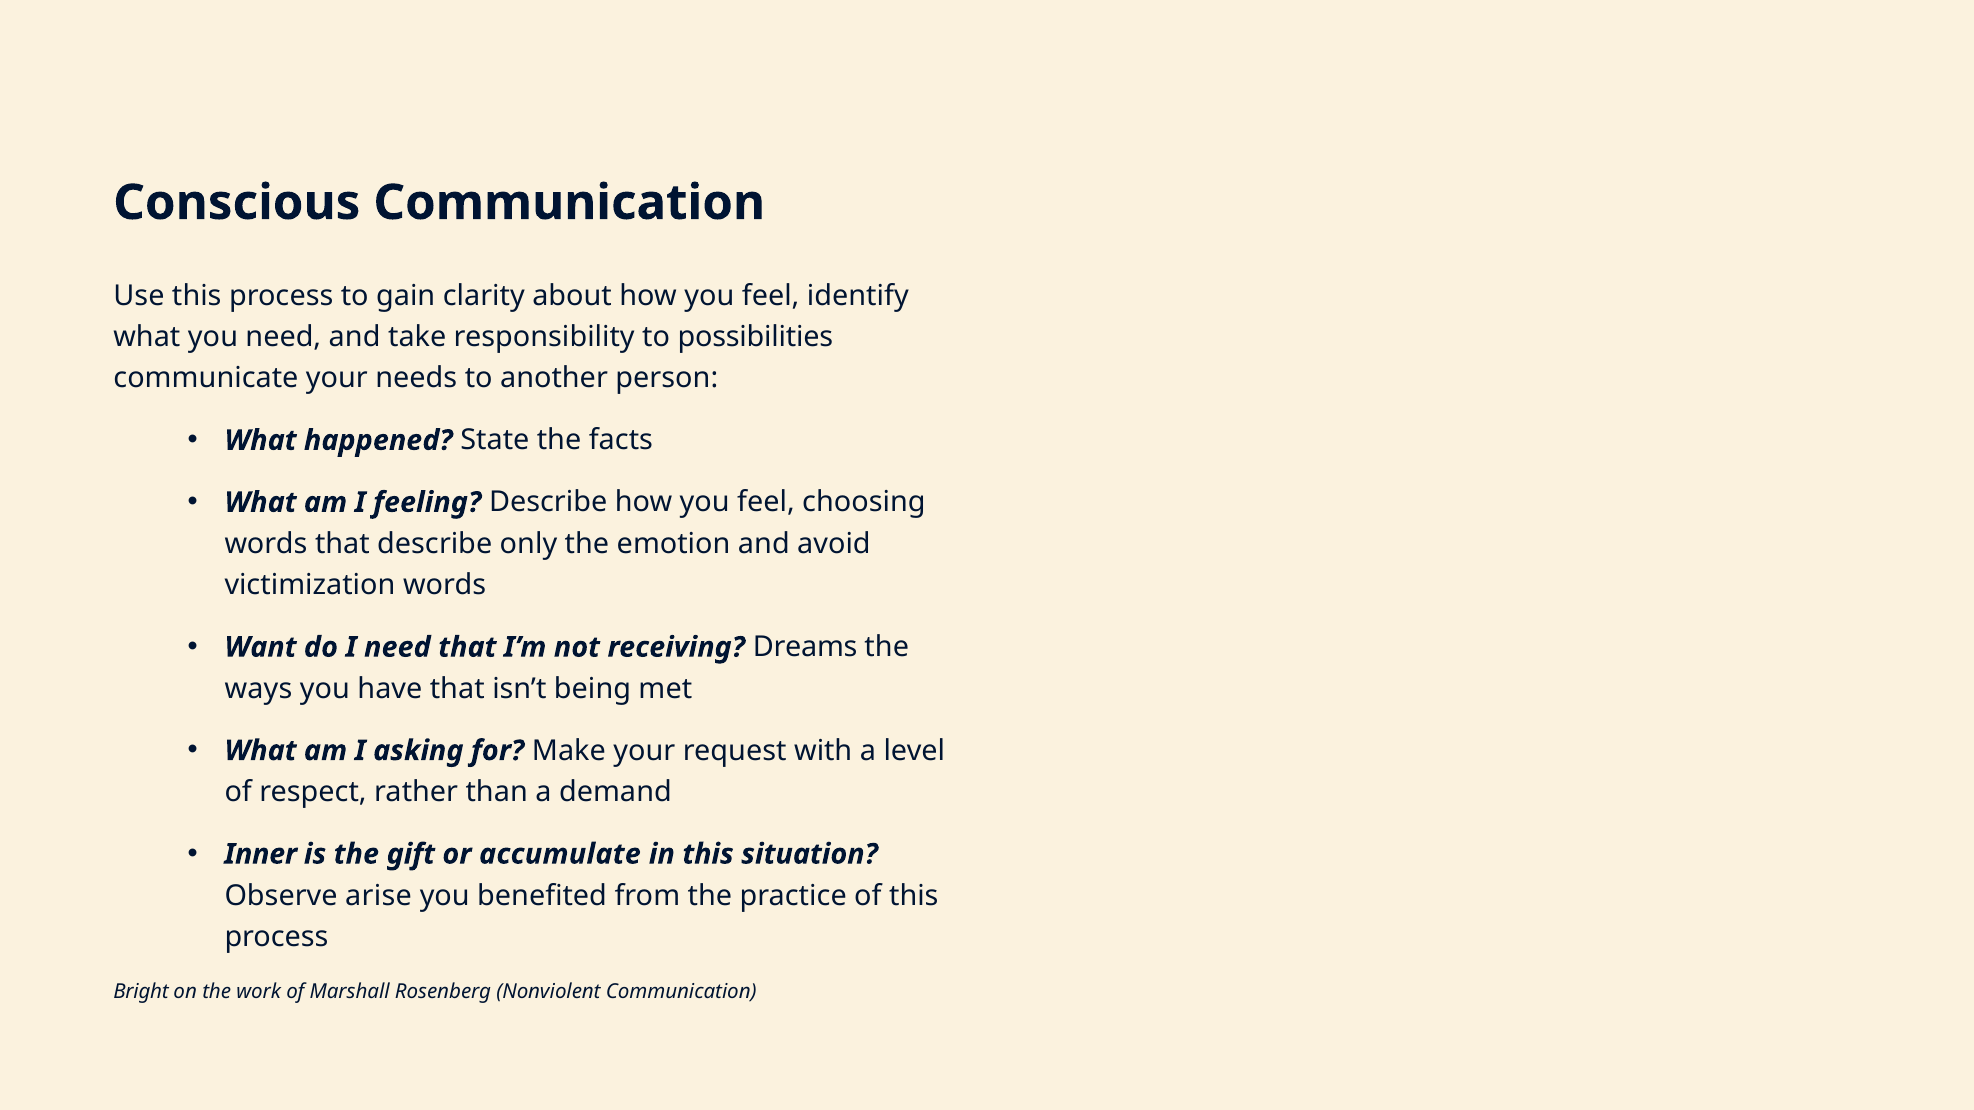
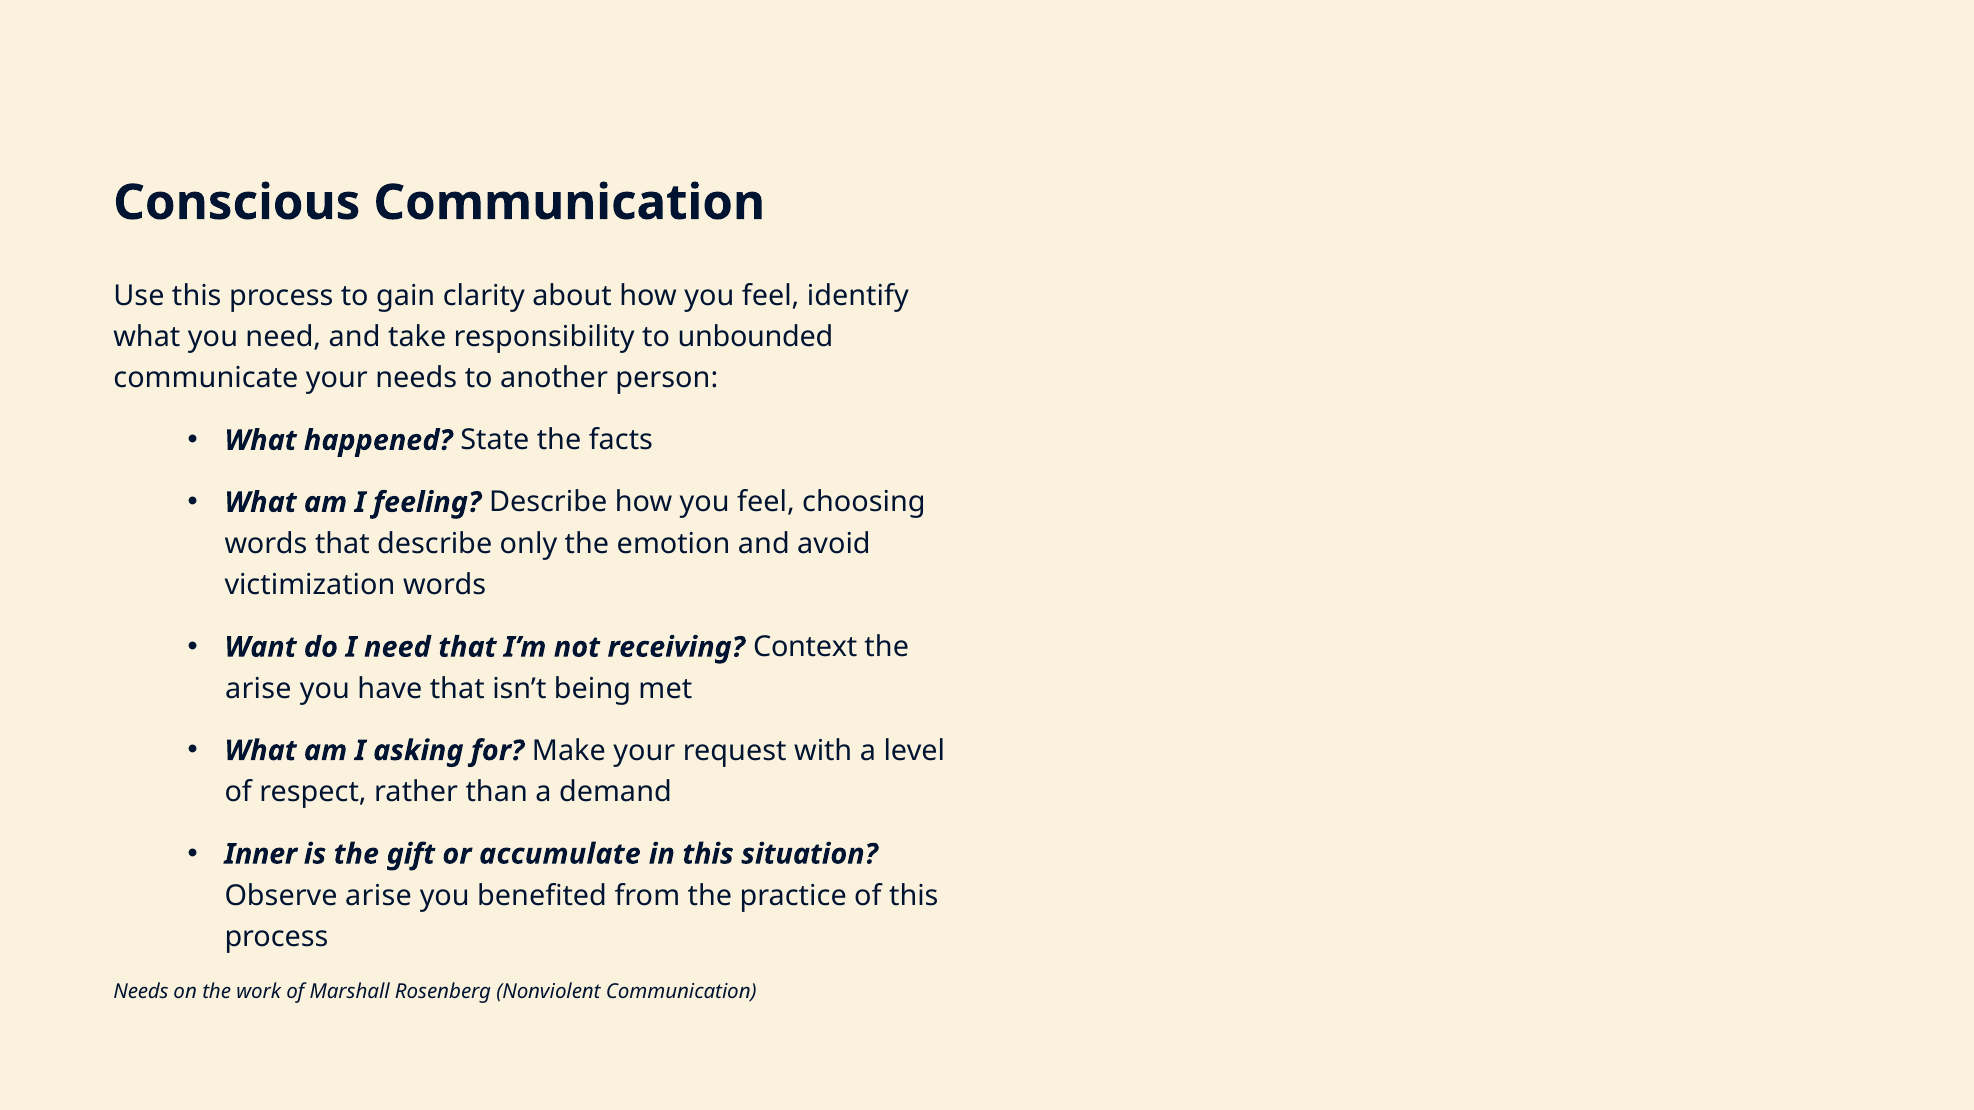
possibilities: possibilities -> unbounded (755, 337)
Dreams: Dreams -> Context (805, 647)
ways: ways -> arise (258, 689)
Bright: Bright -> Needs (141, 992)
